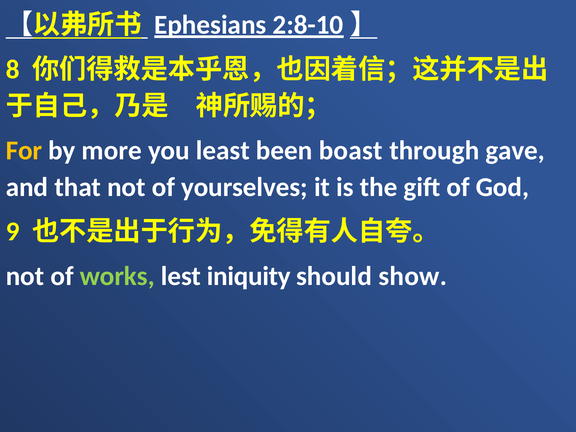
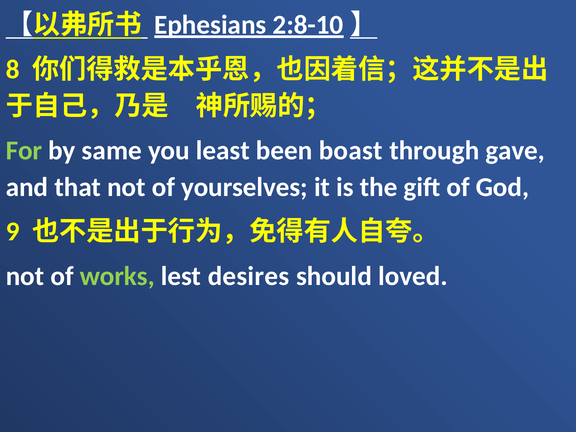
For colour: yellow -> light green (24, 151)
more: more -> same (112, 151)
iniquity: iniquity -> desires (248, 276)
show: show -> loved (413, 276)
